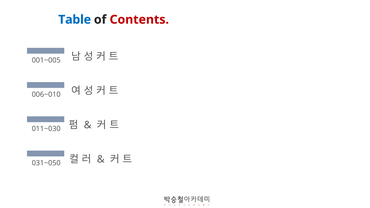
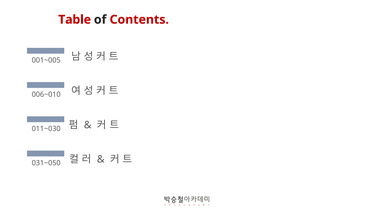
Table colour: blue -> red (75, 20)
